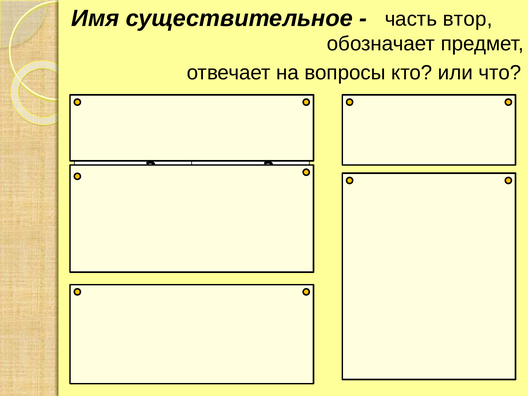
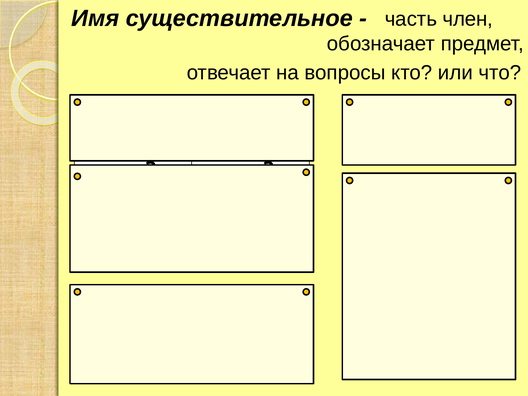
втор: втор -> член (468, 19)
